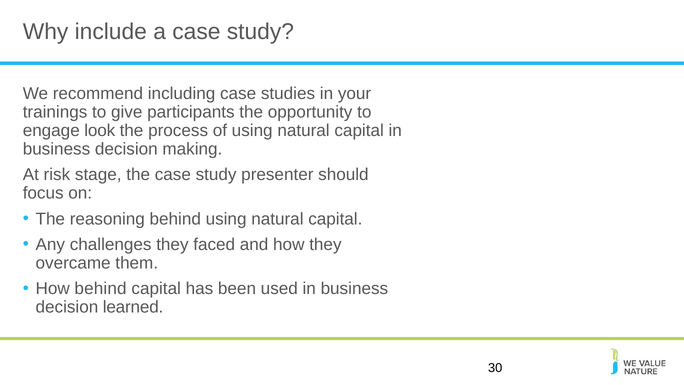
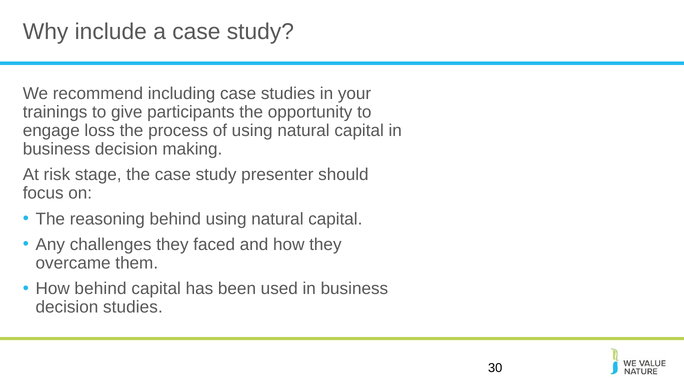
look: look -> loss (100, 131)
decision learned: learned -> studies (133, 307)
